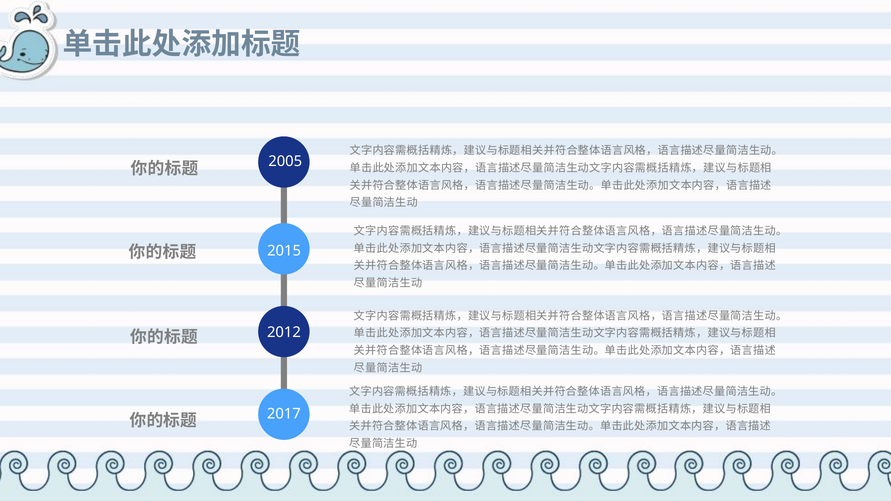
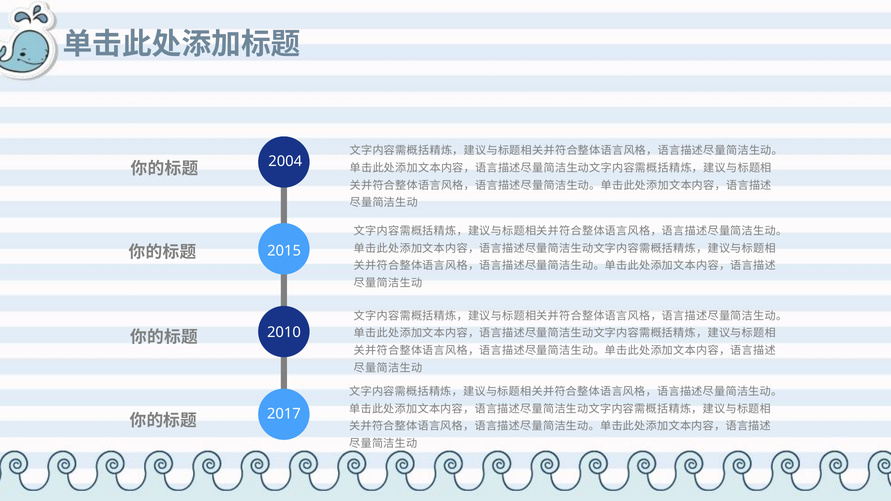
2005: 2005 -> 2004 (285, 161)
2012: 2012 -> 2010 (284, 332)
